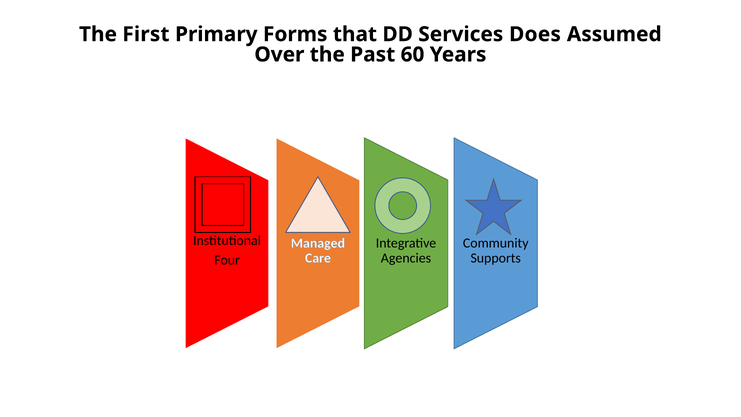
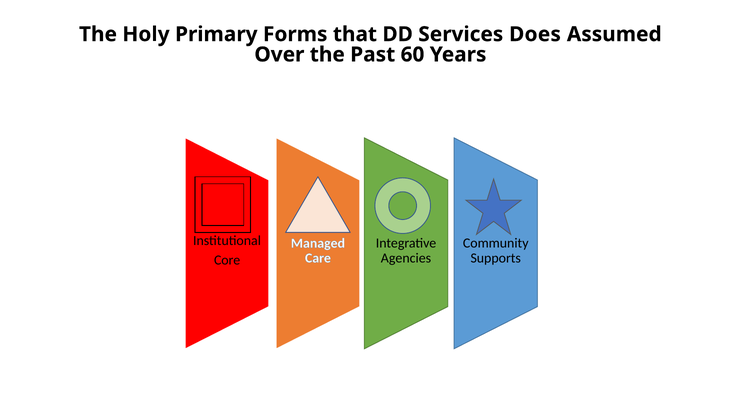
First: First -> Holy (146, 34)
Four: Four -> Core (227, 260)
